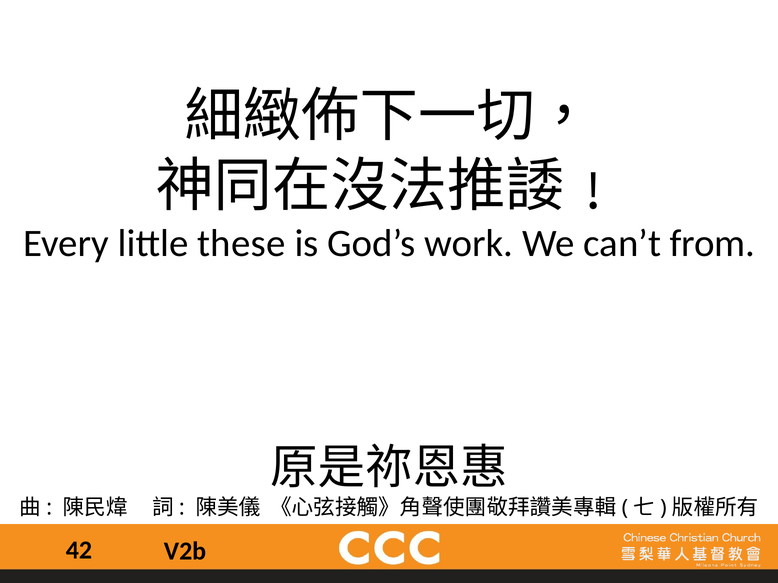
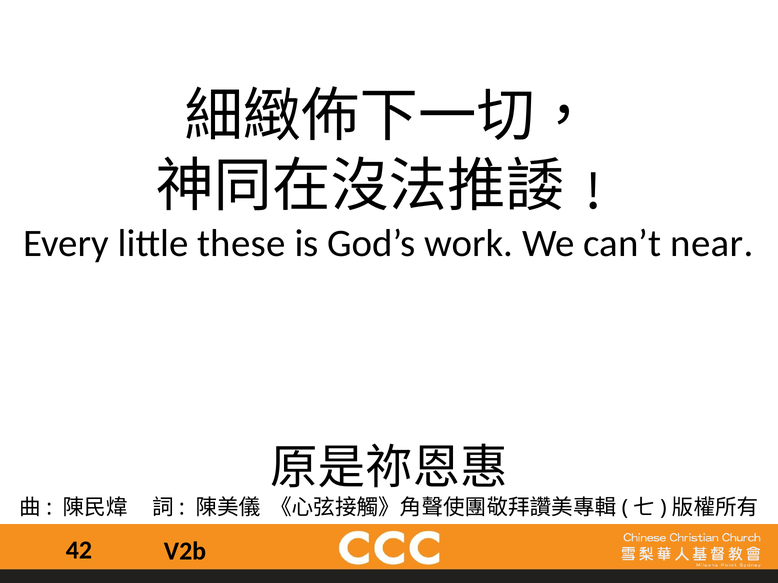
from: from -> near (712, 244)
